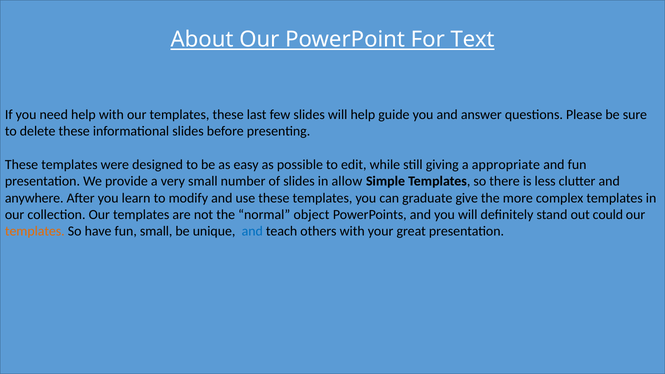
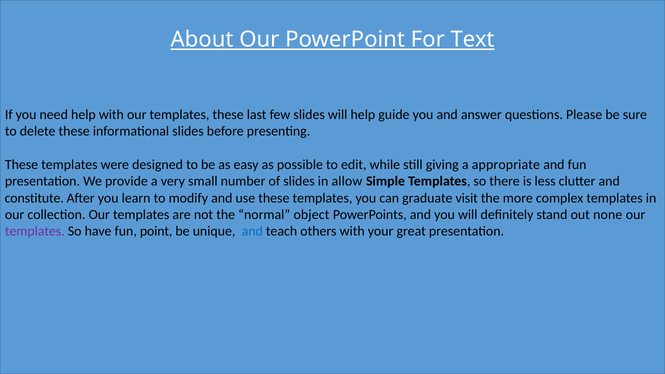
anywhere: anywhere -> constitute (34, 198)
give: give -> visit (467, 198)
could: could -> none (608, 215)
templates colour: orange -> purple (35, 231)
fun small: small -> point (156, 231)
